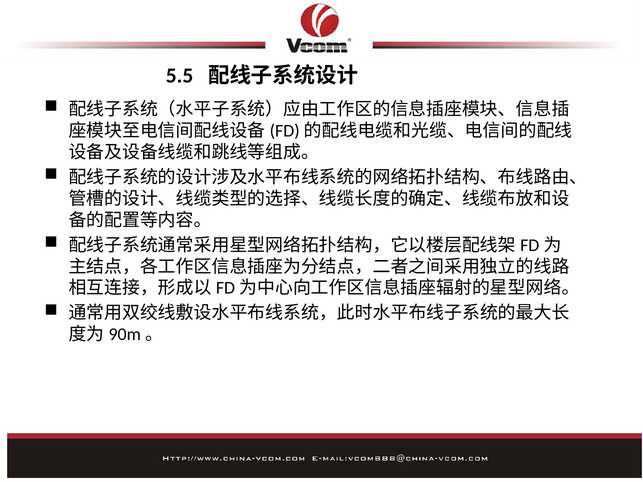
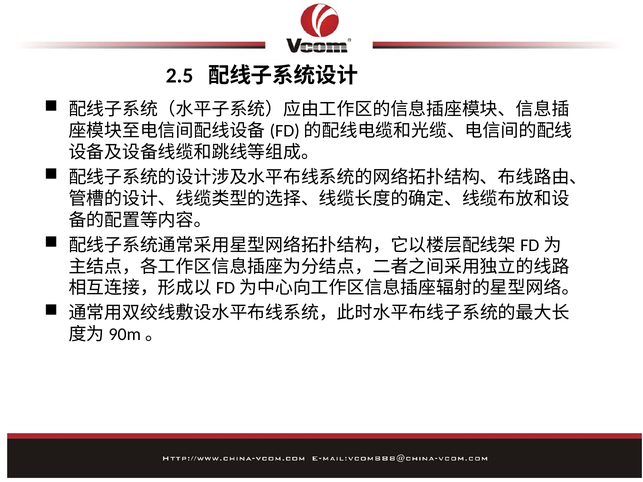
5.5: 5.5 -> 2.5 (180, 76)
